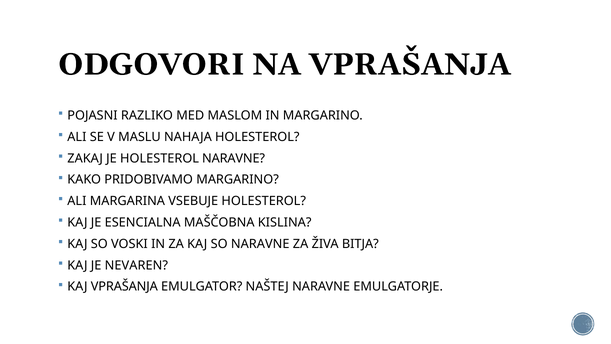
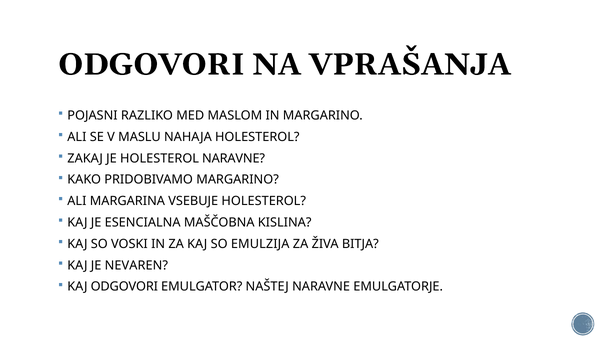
SO NARAVNE: NARAVNE -> EMULZIJA (260, 244)
KAJ VPRAŠANJA: VPRAŠANJA -> ODGOVORI (124, 286)
